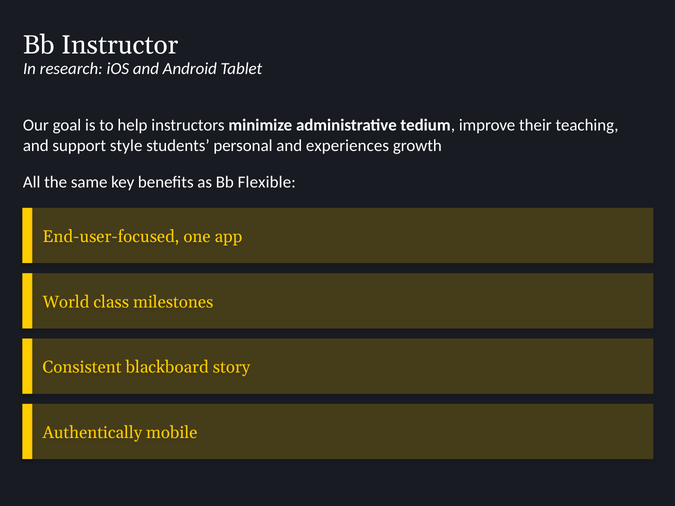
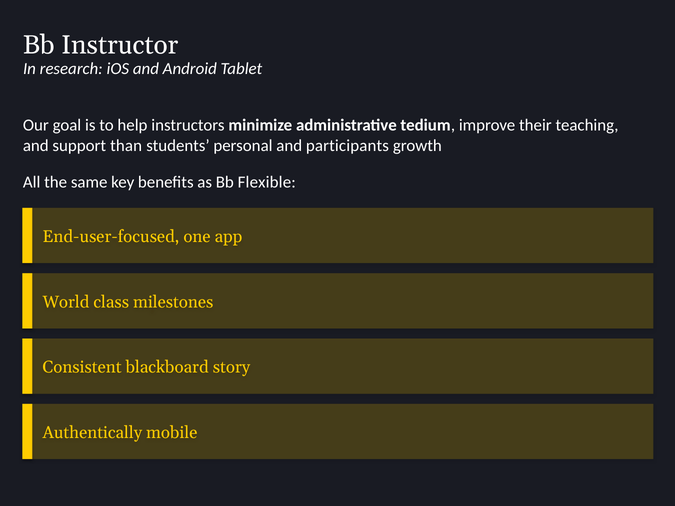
style: style -> than (126, 146)
experiences: experiences -> participants (347, 146)
